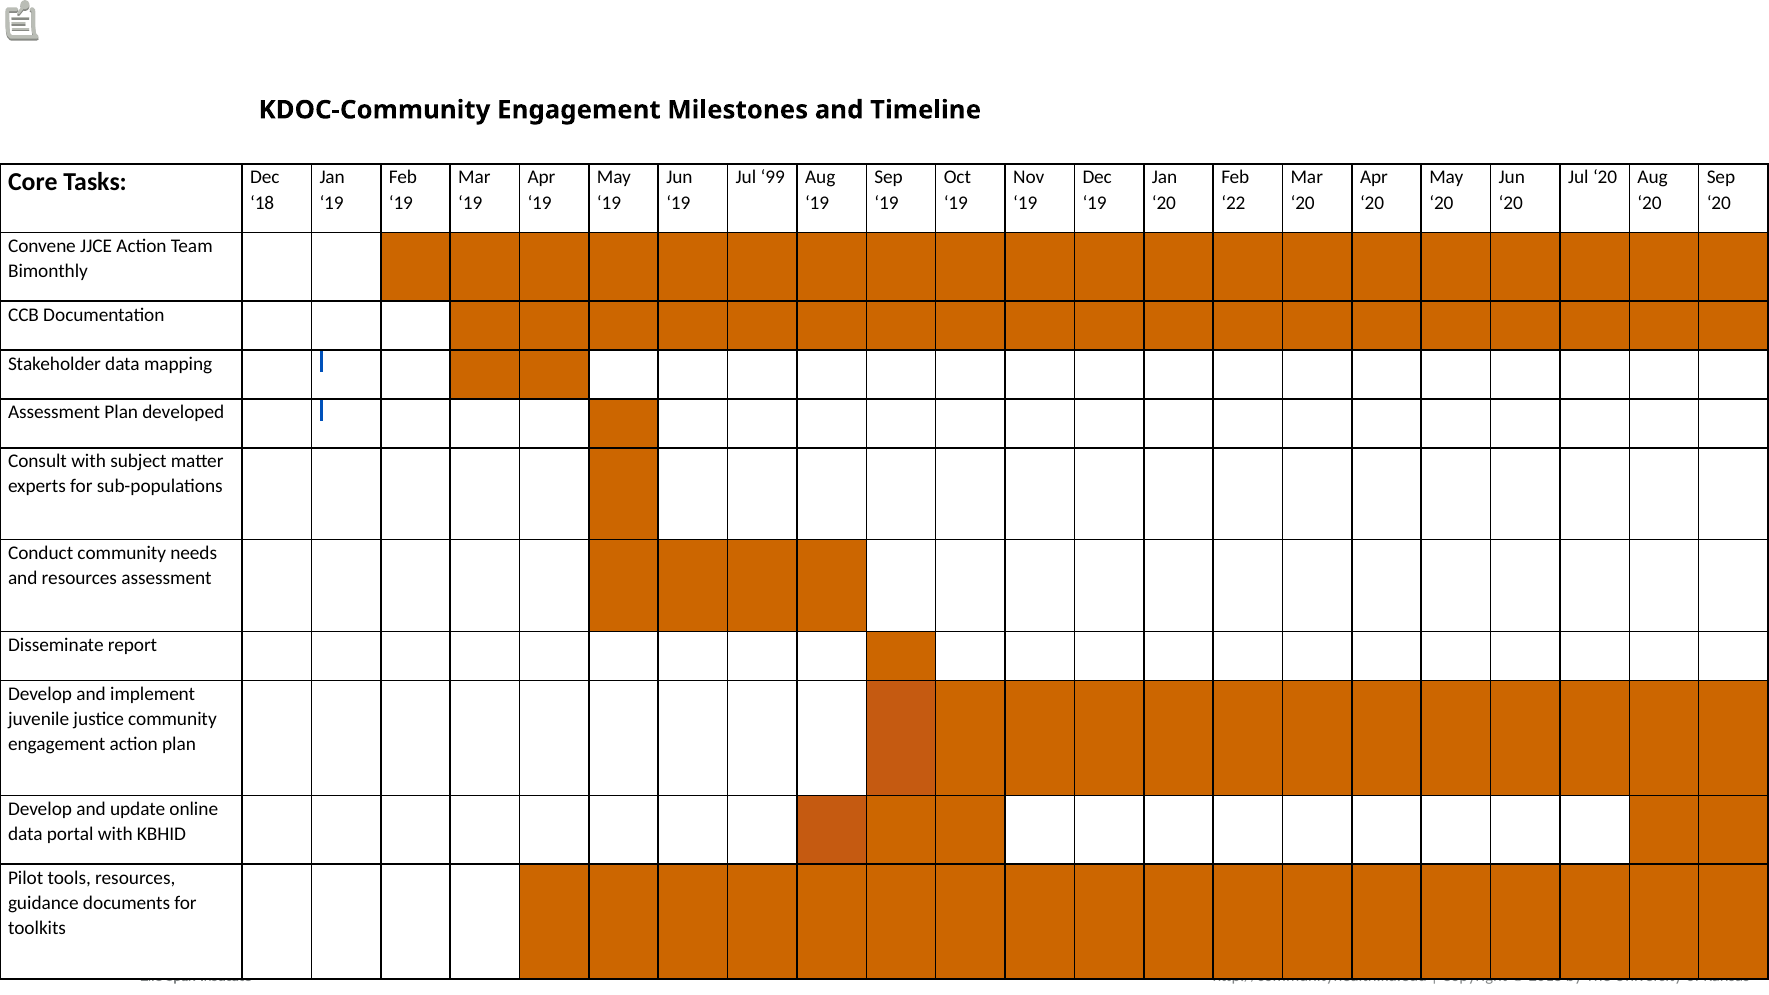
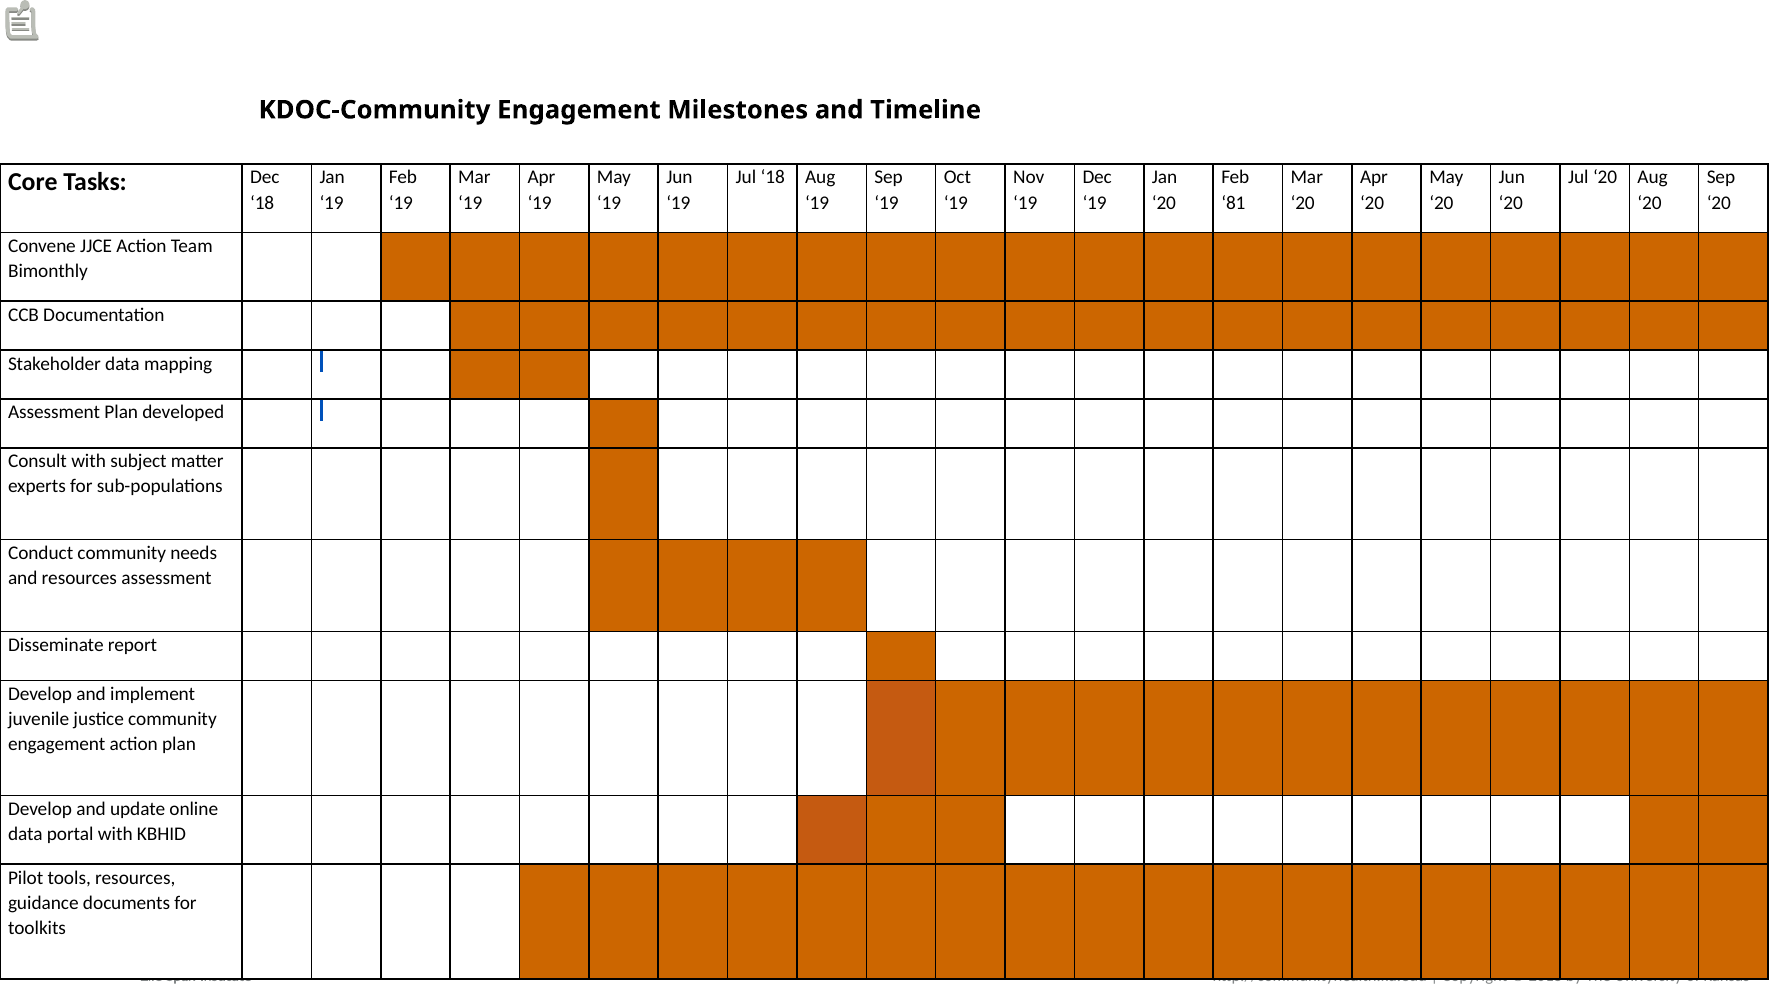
Jul 99: 99 -> 18 (773, 178)
22: 22 -> 81 (1233, 203)
